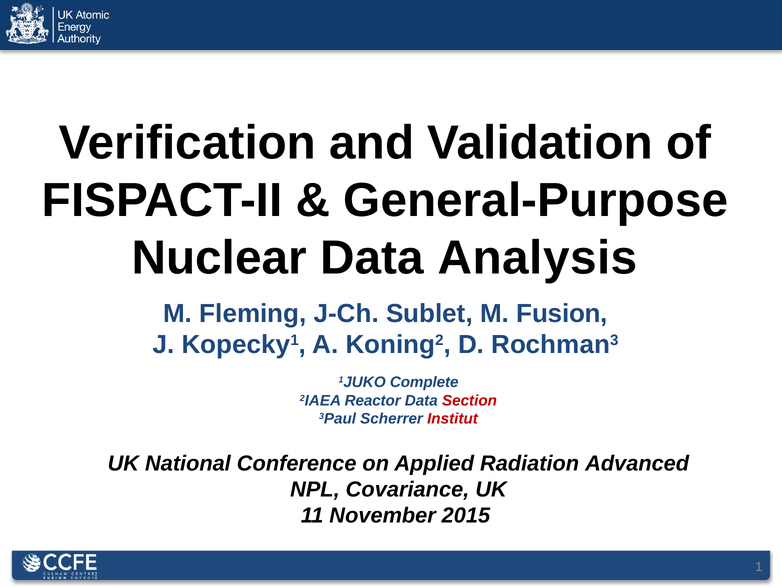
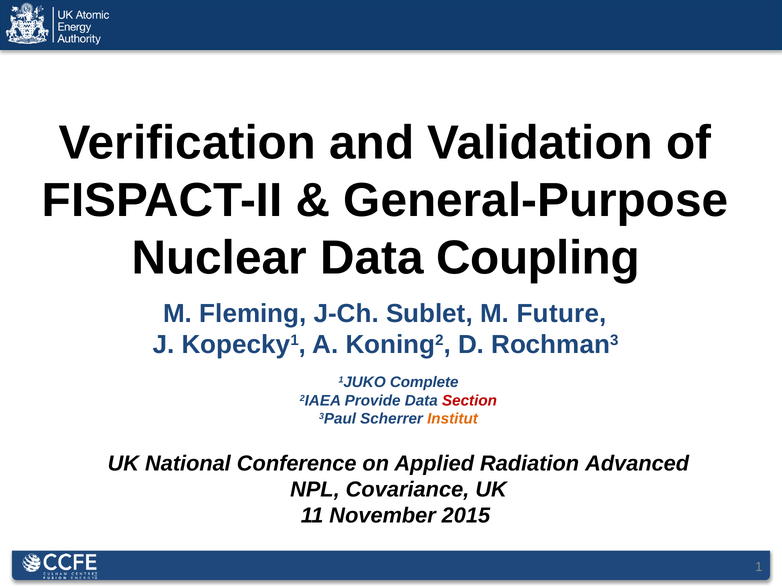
Analysis: Analysis -> Coupling (538, 258)
Fusion: Fusion -> Future (562, 313)
Reactor: Reactor -> Provide (373, 400)
Institut colour: red -> orange (453, 419)
